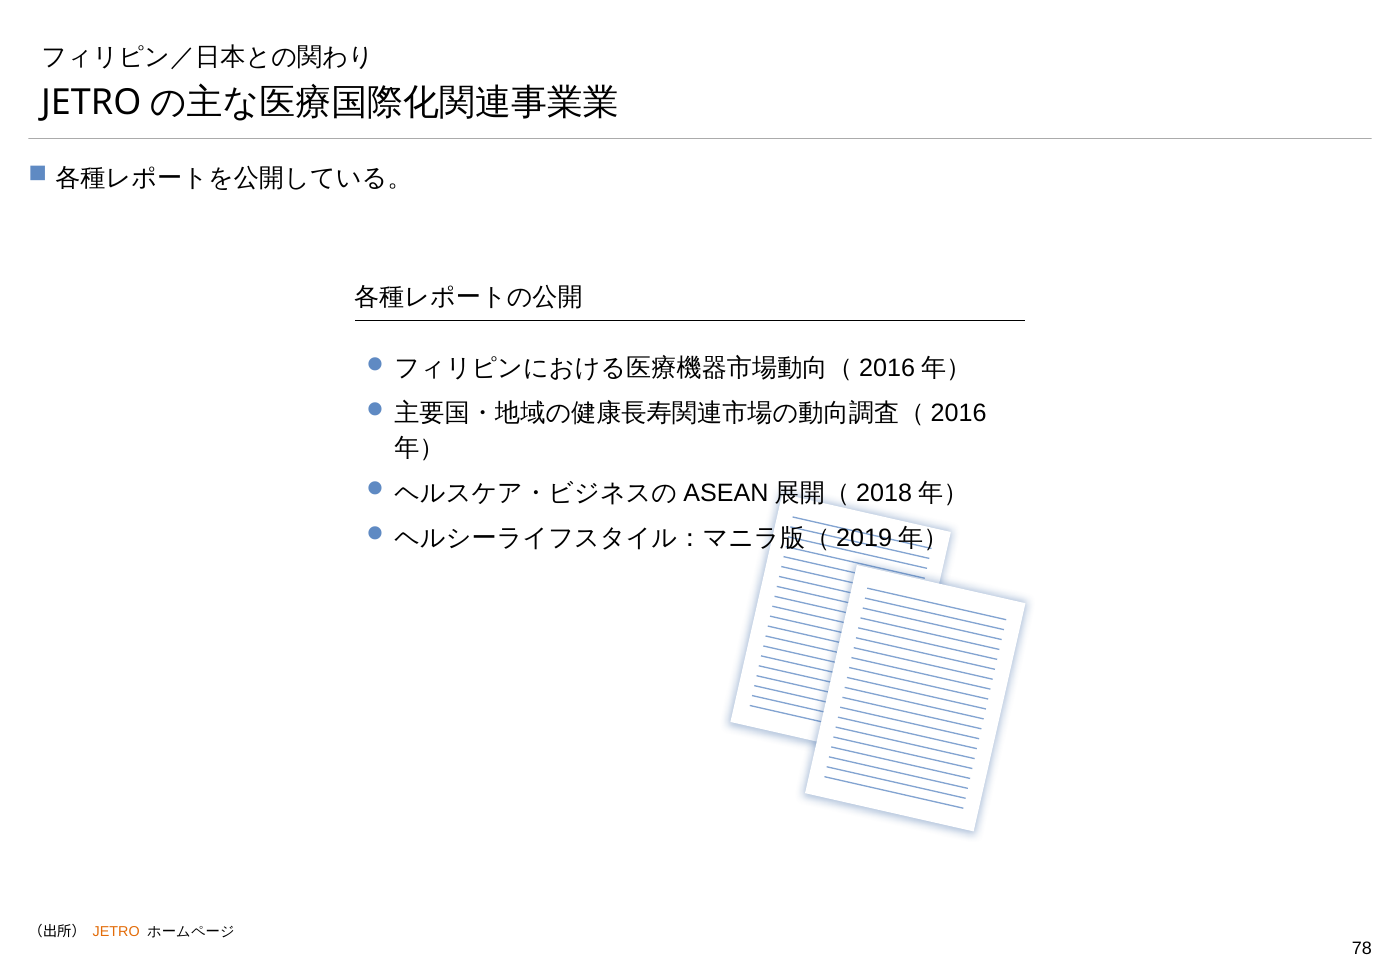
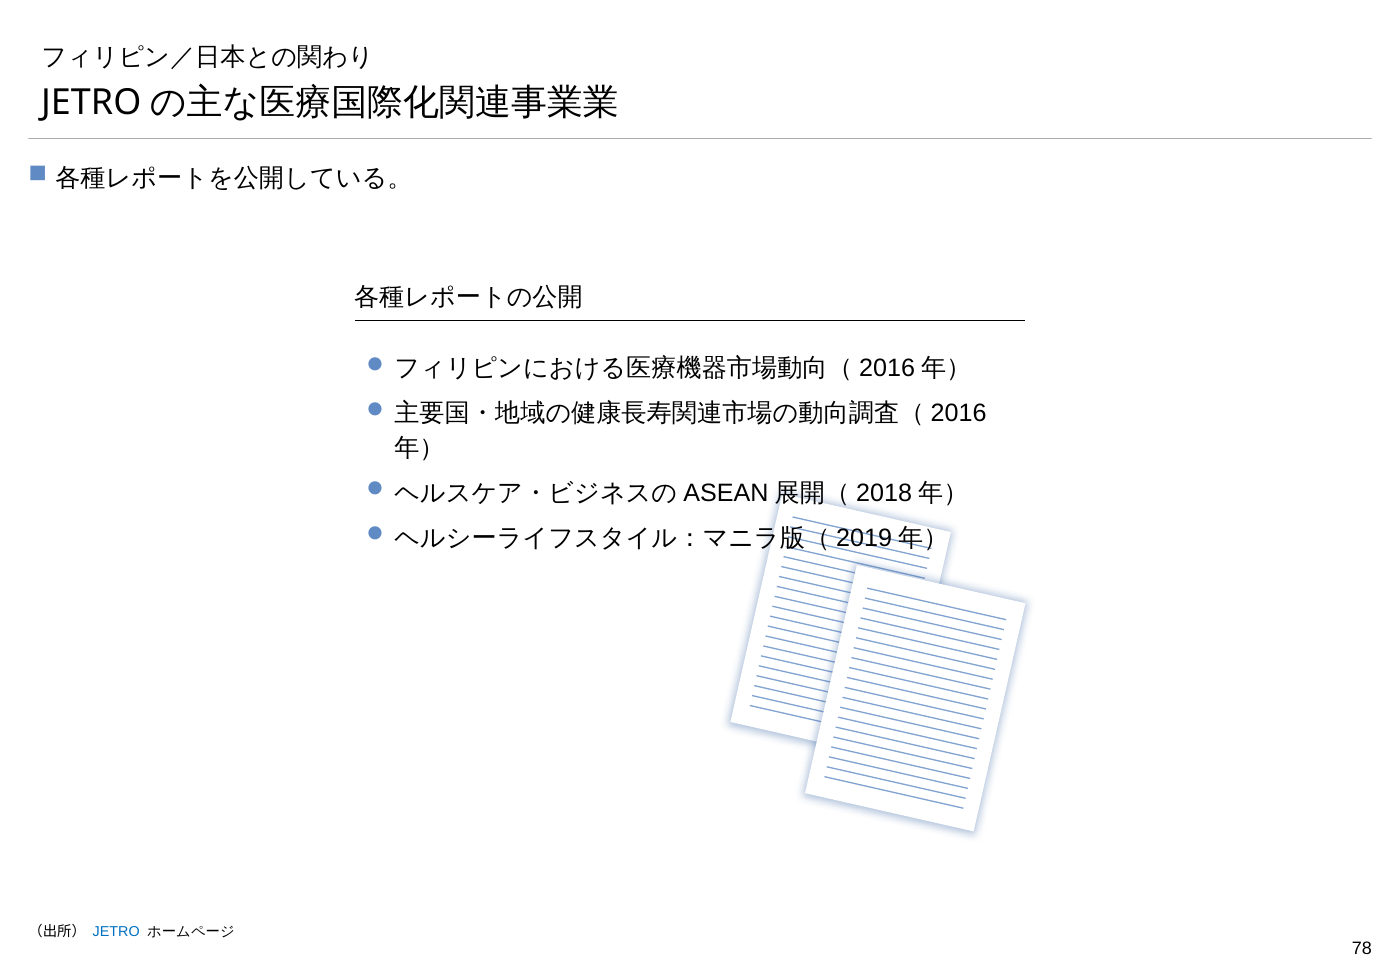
JETRO colour: orange -> blue (116, 932)
